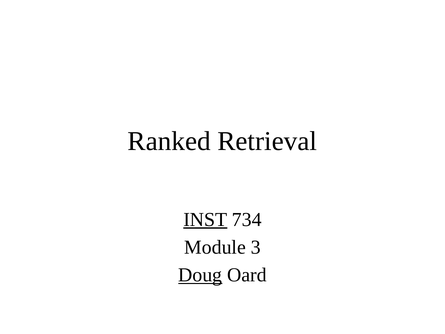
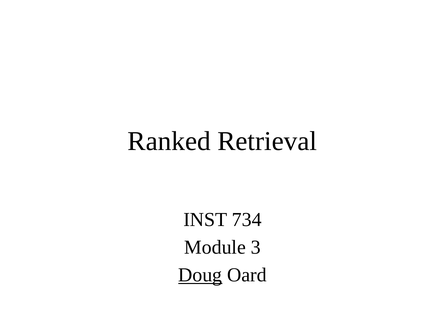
INST underline: present -> none (205, 219)
